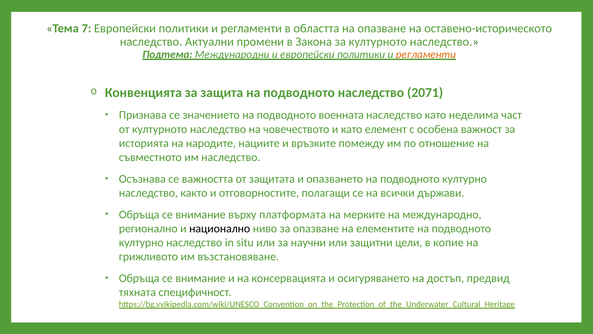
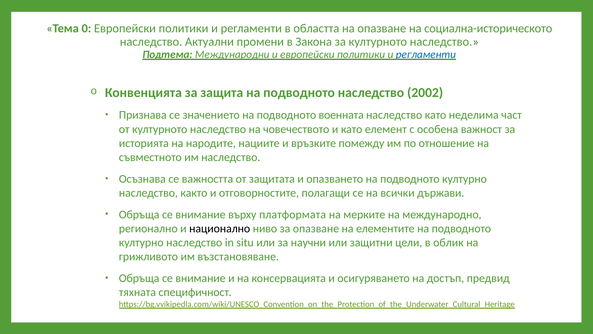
7: 7 -> 0 (86, 28)
оставено-историческото: оставено-историческото -> социална-историческото (488, 28)
регламенти colour: orange -> blue (426, 54)
2071: 2071 -> 2002 (425, 92)
копие: копие -> облик (448, 242)
